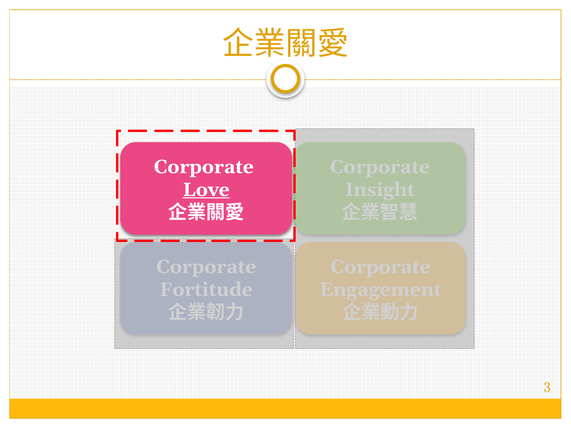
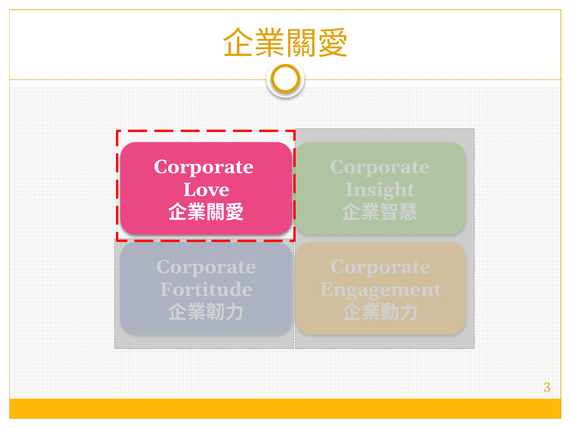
Love underline: present -> none (206, 190)
